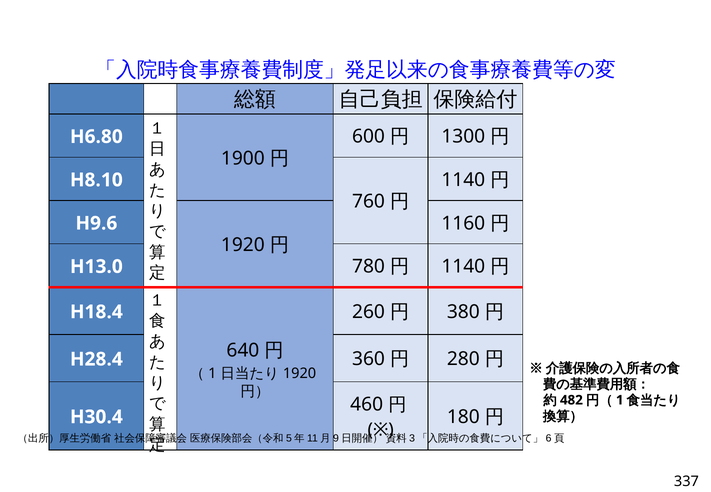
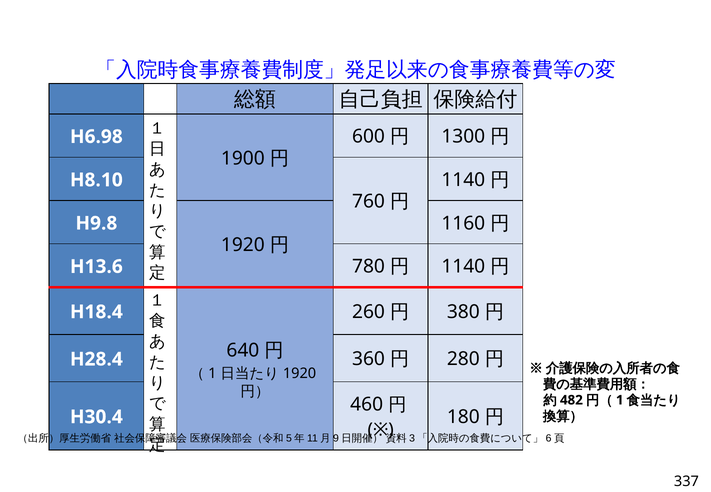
H6.80: H6.80 -> H6.98 (96, 137)
H9.6: H9.6 -> H9.8 (96, 223)
H13.0: H13.0 -> H13.6 (96, 267)
